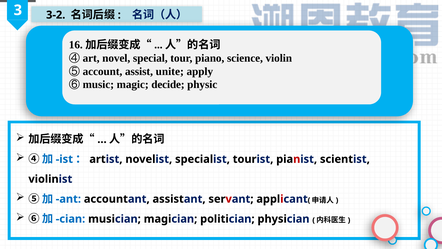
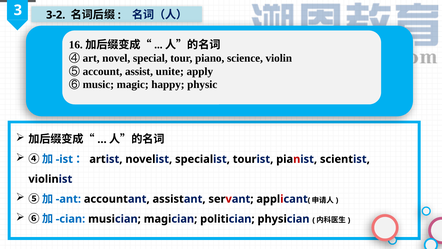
decide: decide -> happy (168, 85)
